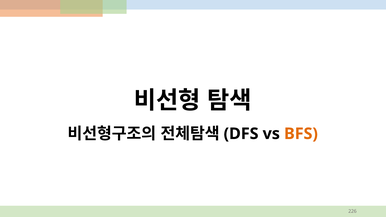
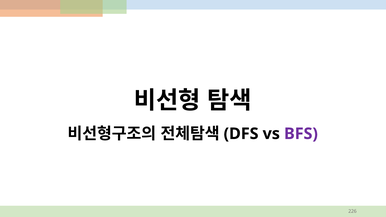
BFS colour: orange -> purple (301, 134)
